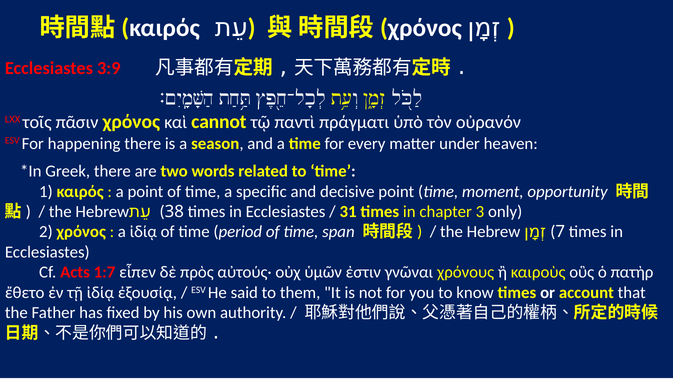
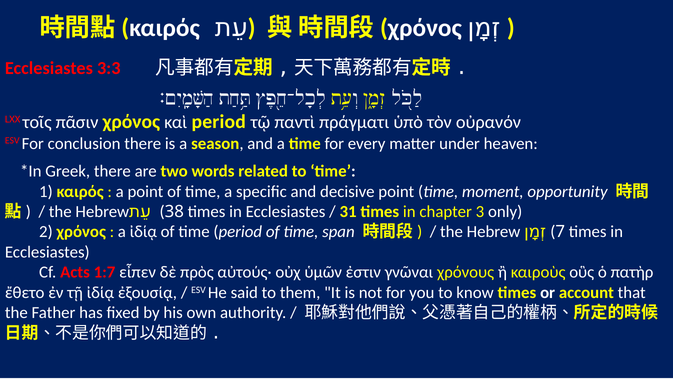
3:9: 3:9 -> 3:3 (109, 68)
καὶ cannot: cannot -> period (219, 122)
happening: happening -> conclusion (84, 143)
